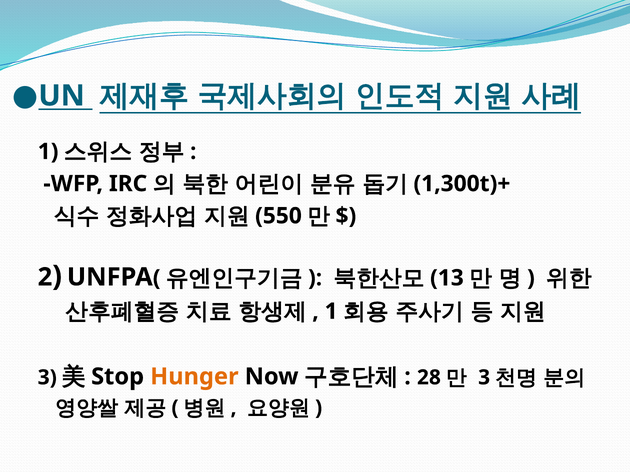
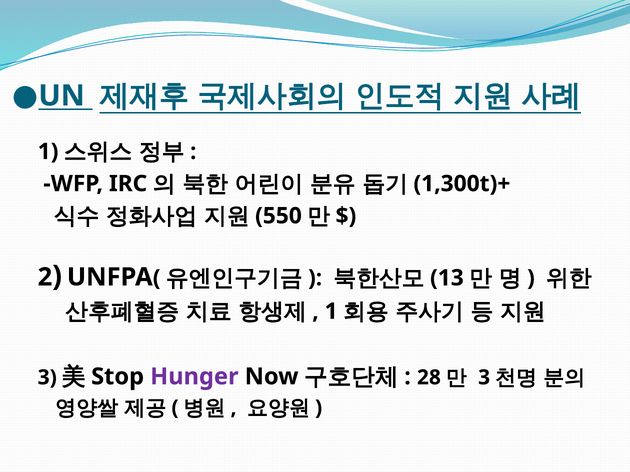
Hunger colour: orange -> purple (194, 377)
